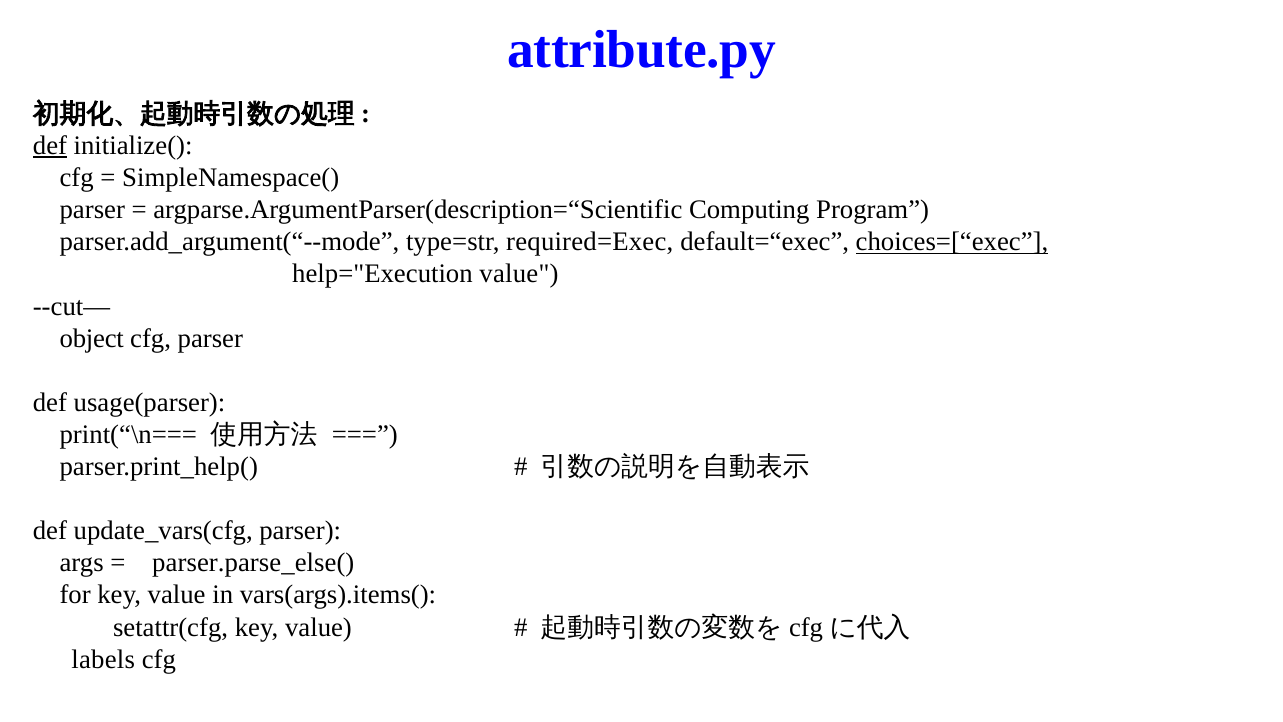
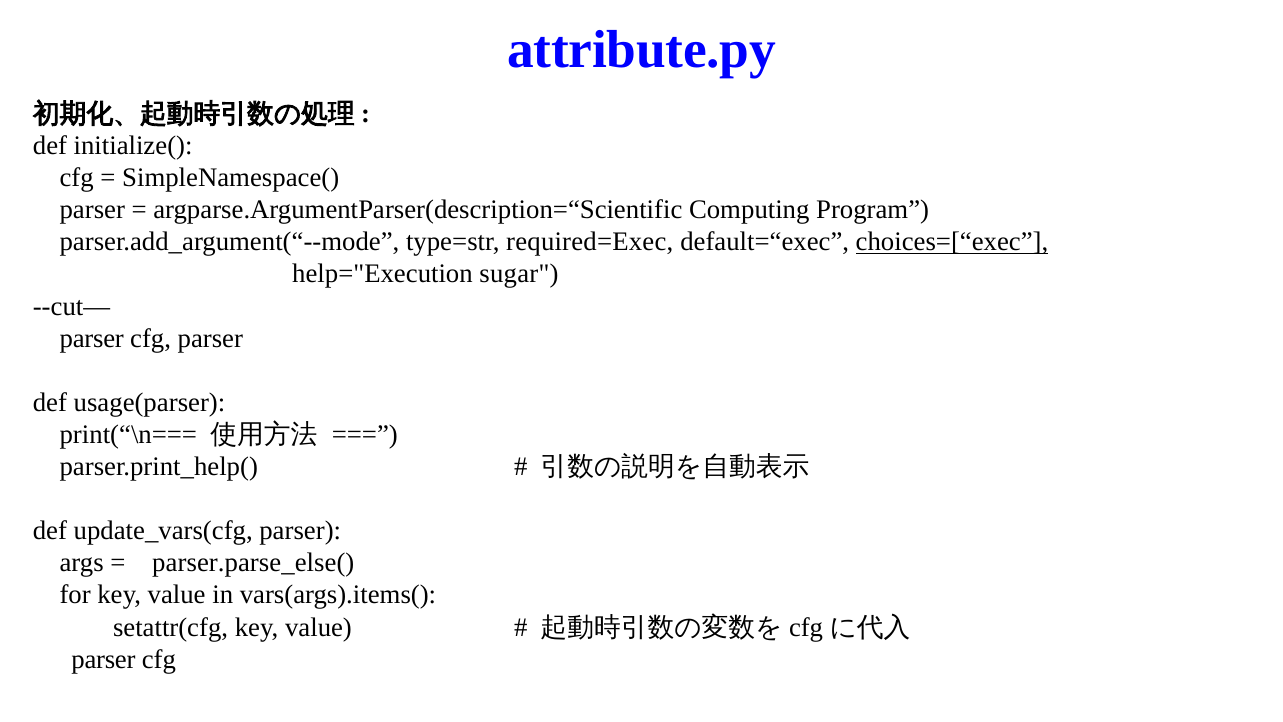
def underline: present -> none (50, 146)
help="Execution value: value -> sugar (519, 274)
object: object -> parser (92, 338)
labels: labels -> parser (103, 659)
